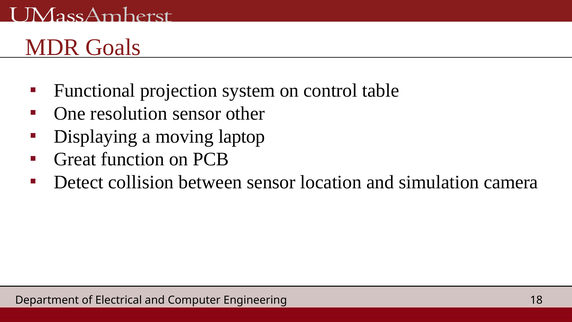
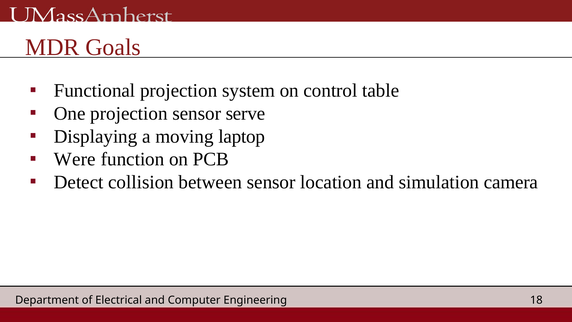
One resolution: resolution -> projection (129, 113)
other: other -> serve (245, 113)
Great: Great -> Were (75, 159)
